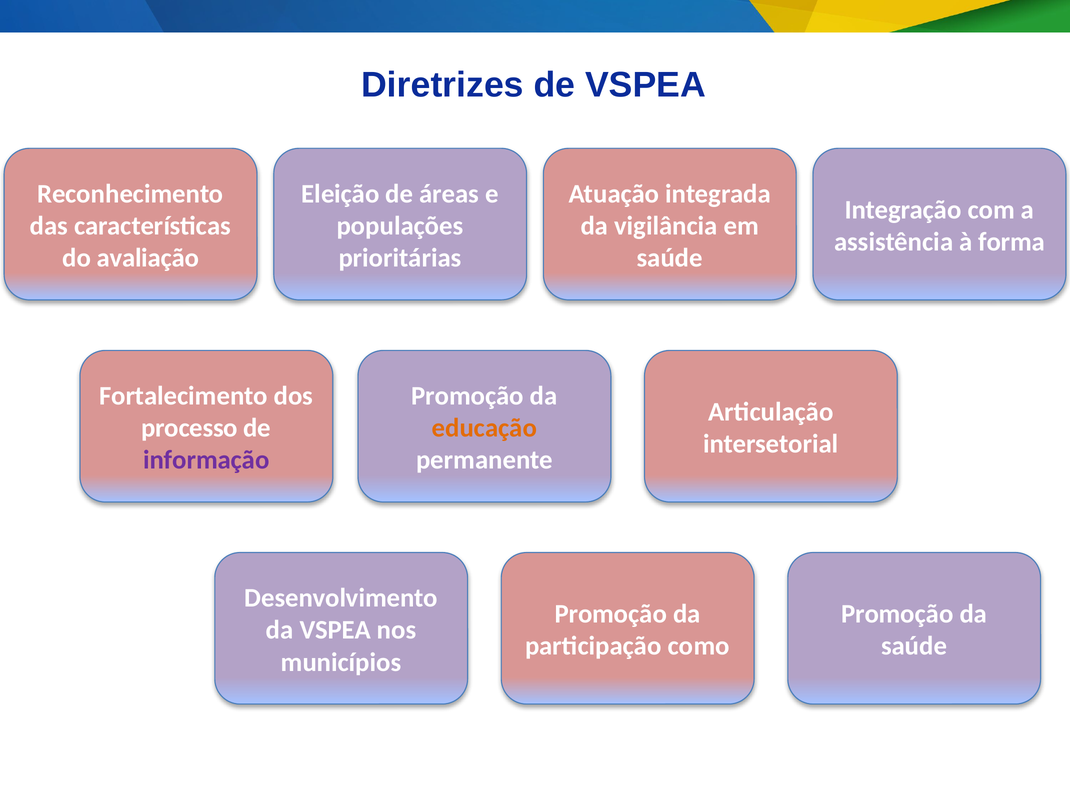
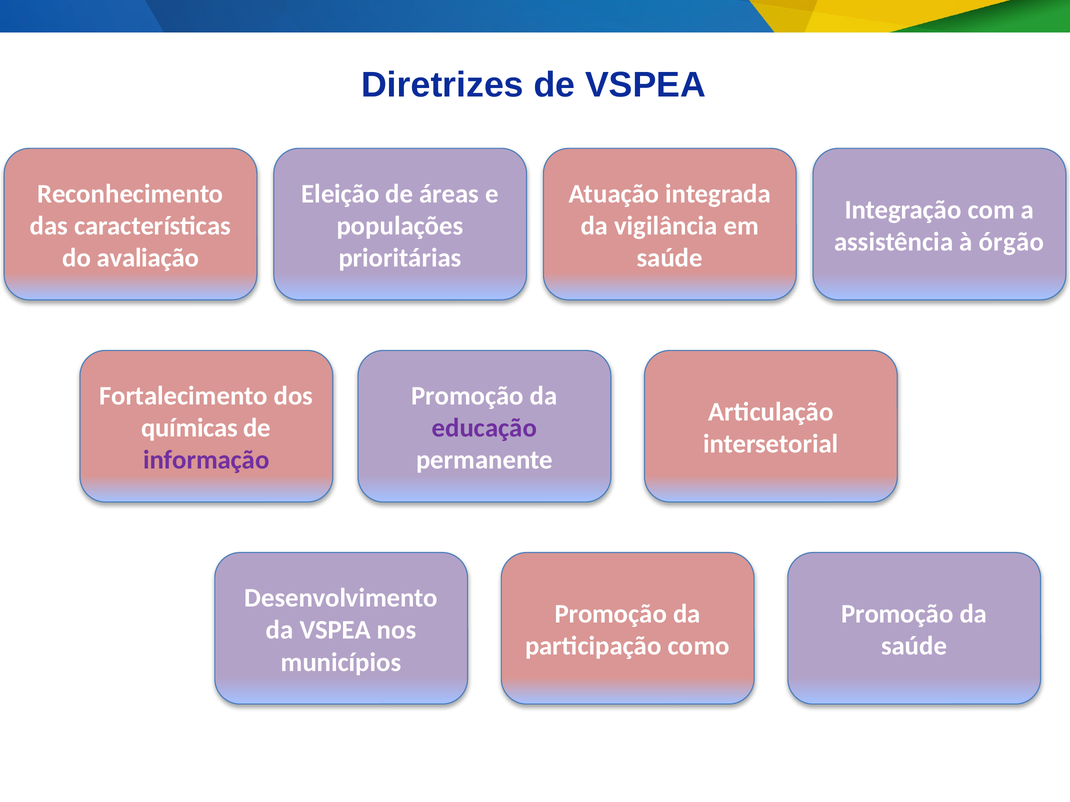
forma: forma -> órgão (1011, 242)
processo: processo -> químicas (189, 428)
educação colour: orange -> purple (484, 428)
